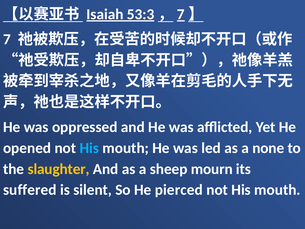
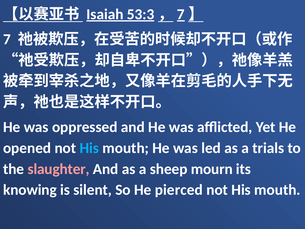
none: none -> trials (268, 148)
slaughter colour: yellow -> pink (59, 169)
suffered: suffered -> knowing (30, 190)
